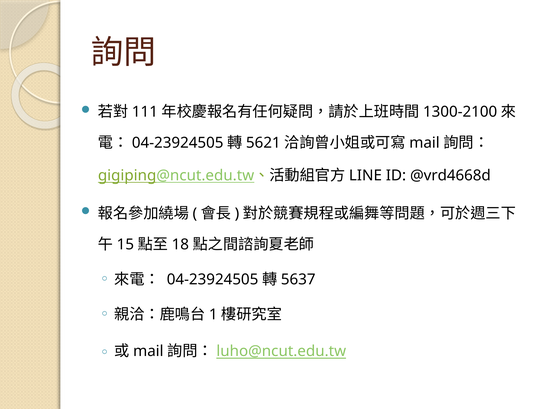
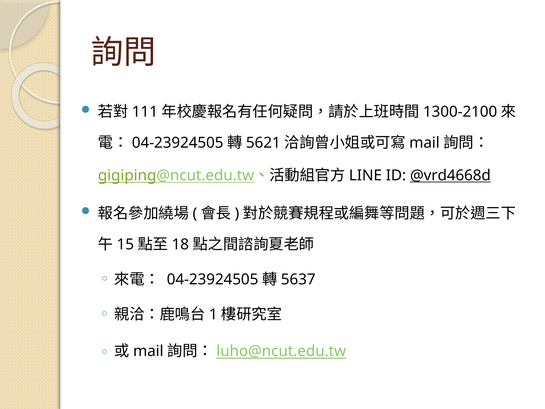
@vrd4668d underline: none -> present (450, 175)
